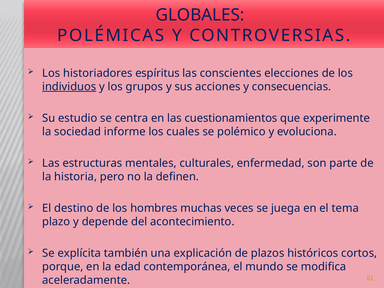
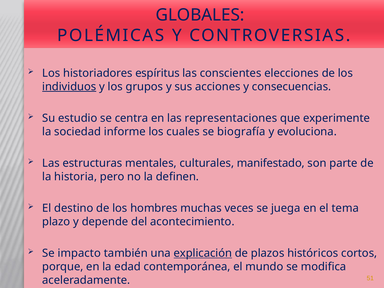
cuestionamientos: cuestionamientos -> representaciones (231, 118)
polémico: polémico -> biografía (241, 132)
enfermedad: enfermedad -> manifestado (271, 163)
explícita: explícita -> impacto (79, 253)
explicación underline: none -> present (203, 253)
